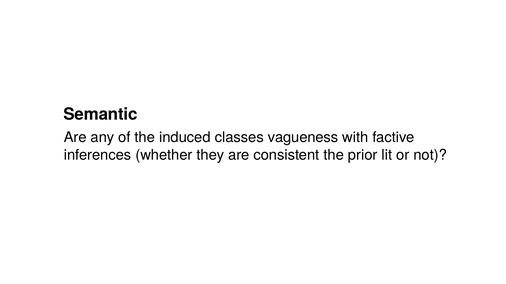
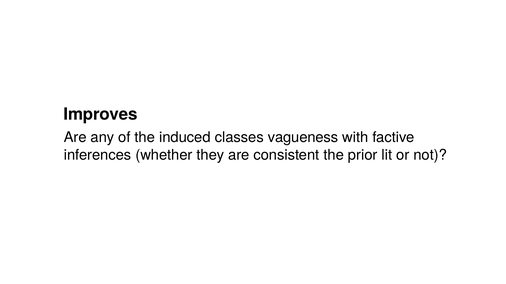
Semantic: Semantic -> Improves (100, 115)
